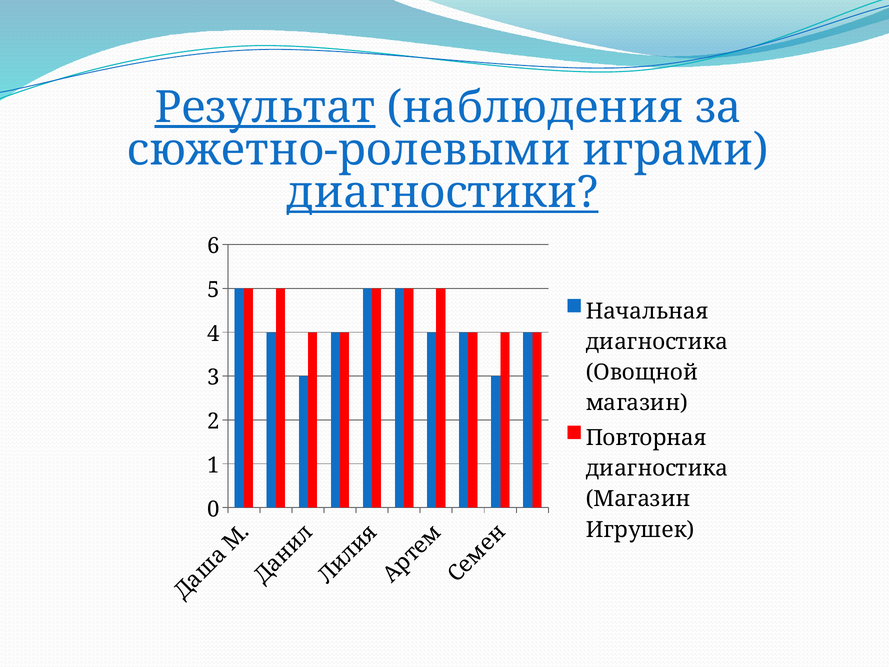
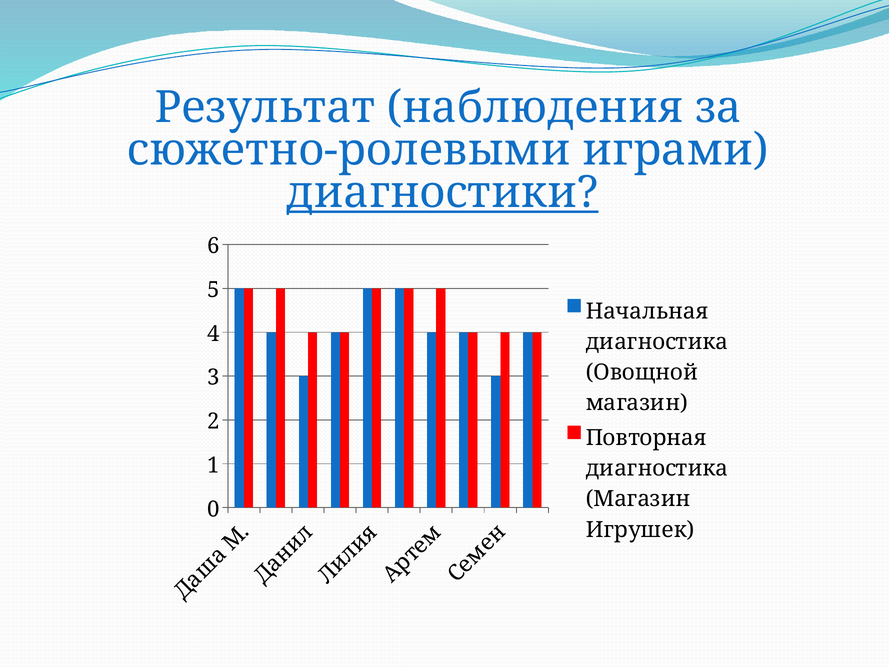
Результат underline: present -> none (265, 107)
